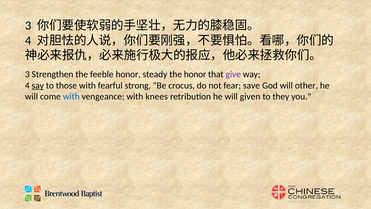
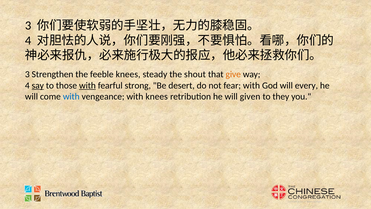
feeble honor: honor -> knees (128, 74)
the honor: honor -> shout (195, 74)
give colour: purple -> orange (233, 74)
with underline: none -> present (87, 85)
crocus: crocus -> desert (182, 85)
fear save: save -> with (251, 85)
other: other -> every (306, 85)
